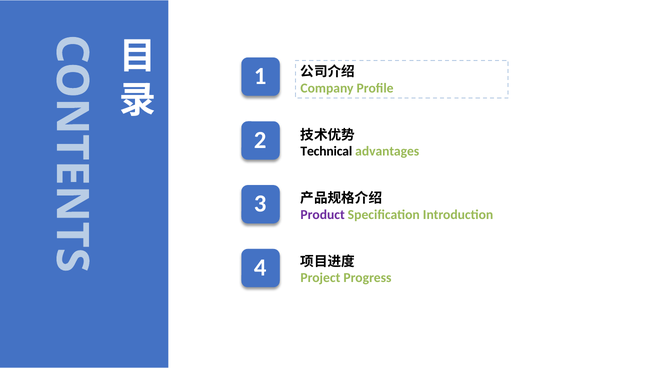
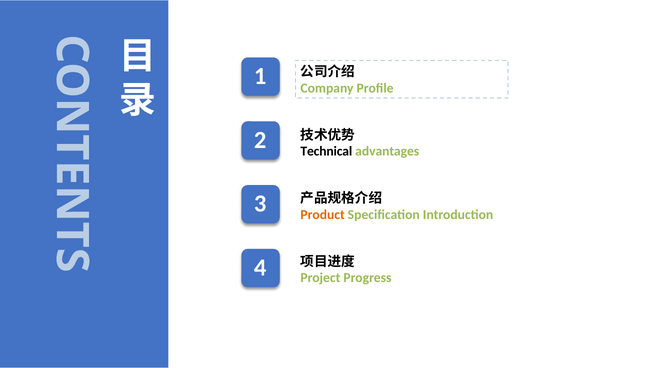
Product colour: purple -> orange (323, 215)
